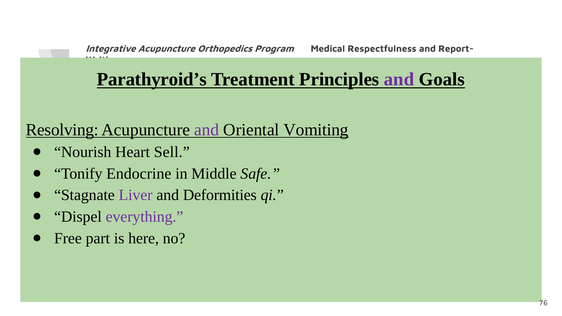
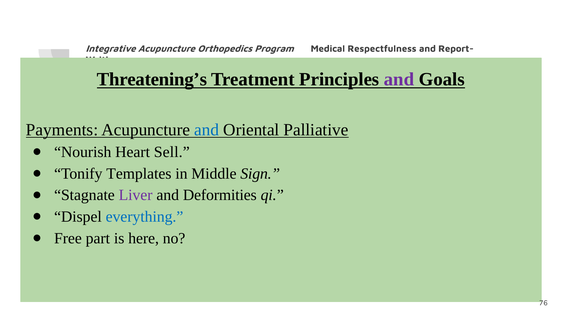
Parathyroid’s: Parathyroid’s -> Threatening’s (152, 79)
Resolving: Resolving -> Payments (62, 130)
and colour: purple -> blue (207, 130)
Vomiting: Vomiting -> Palliative (316, 130)
Endocrine: Endocrine -> Templates (139, 174)
Safe: Safe -> Sign (260, 174)
everything colour: purple -> blue (144, 217)
